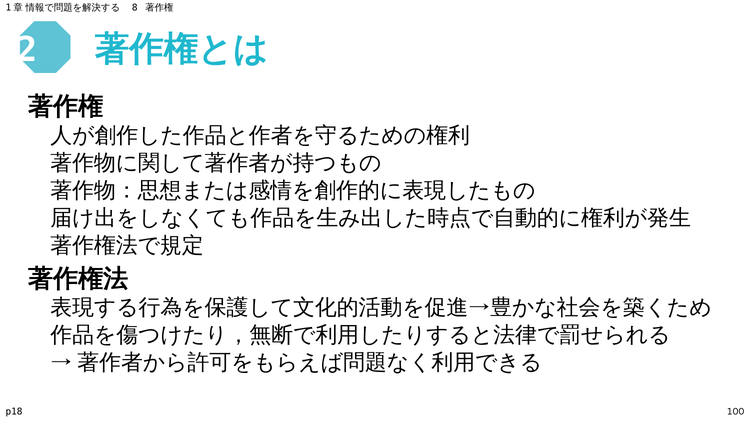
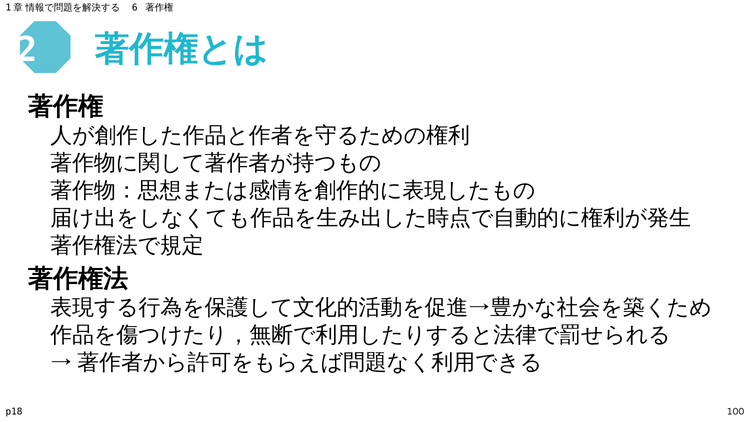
8: 8 -> 6 (135, 8)
